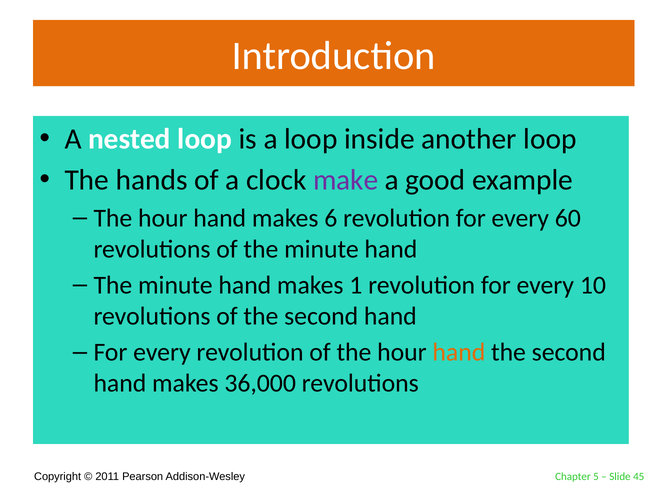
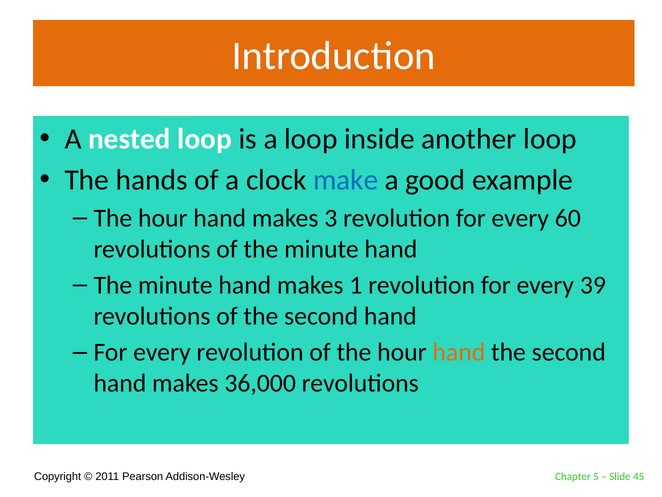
make colour: purple -> blue (346, 180)
6: 6 -> 3 (331, 218)
10: 10 -> 39 (593, 285)
